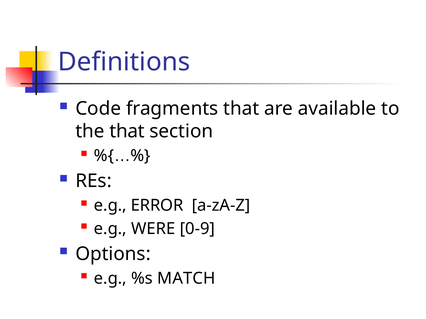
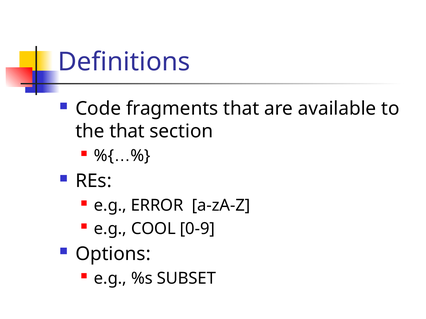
WERE: WERE -> COOL (153, 229)
MATCH: MATCH -> SUBSET (186, 279)
